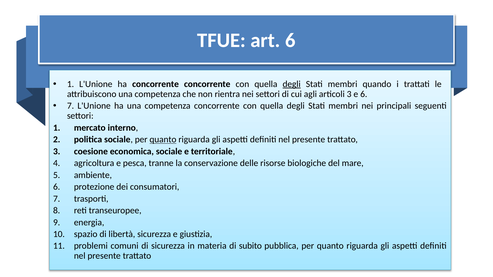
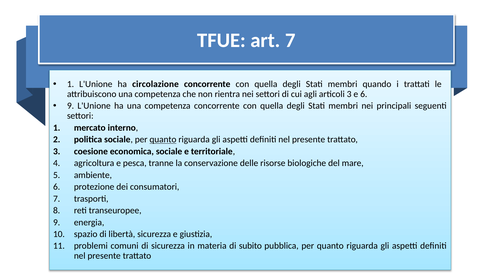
art 6: 6 -> 7 (290, 40)
ha concorrente: concorrente -> circolazione (155, 84)
degli underline: present -> none (292, 84)
7: 7 -> 9 (71, 106)
